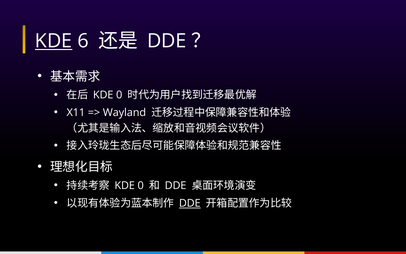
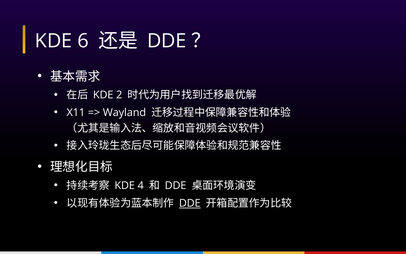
KDE underline: present -> none (54, 41)
0: 0 -> 2 (119, 95)
0: 0 -> 4 (141, 185)
